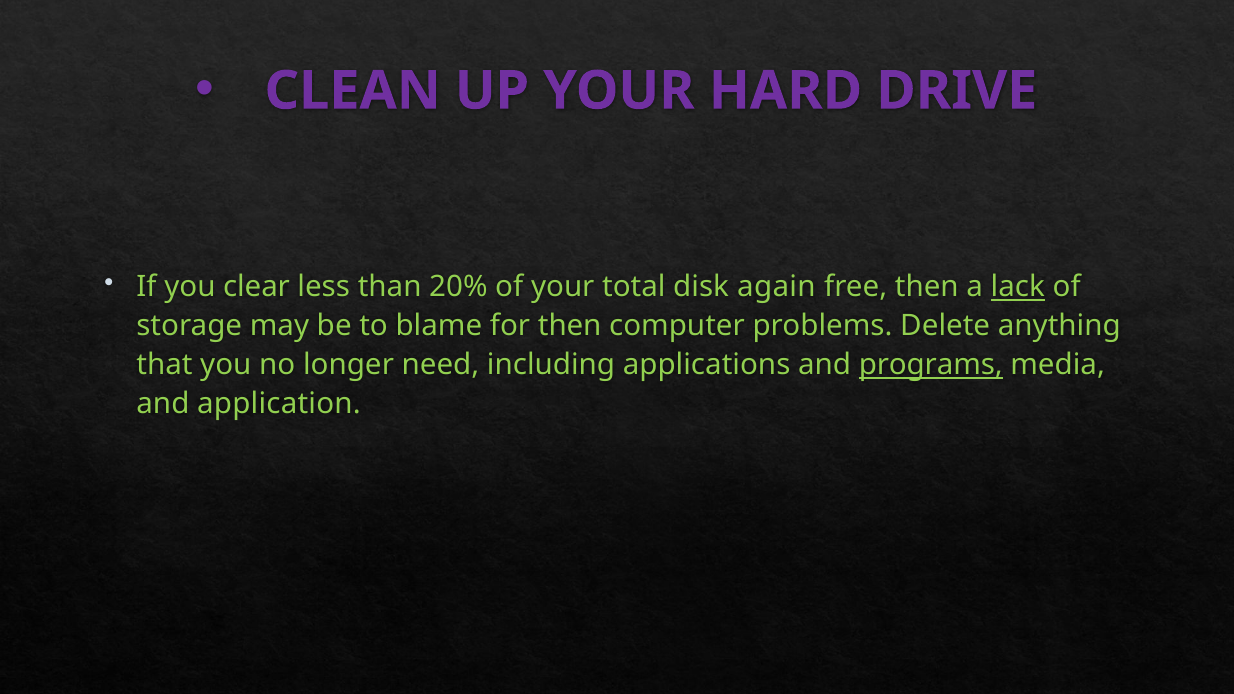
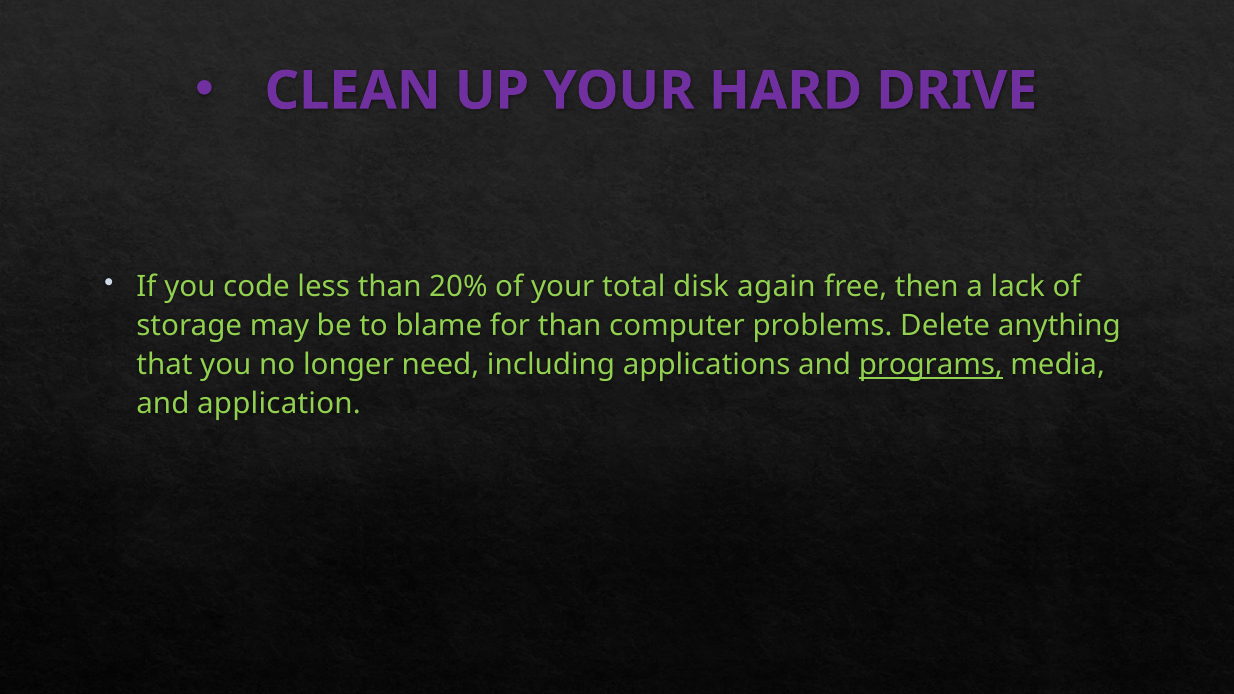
clear: clear -> code (257, 287)
lack underline: present -> none (1018, 287)
for then: then -> than (570, 326)
